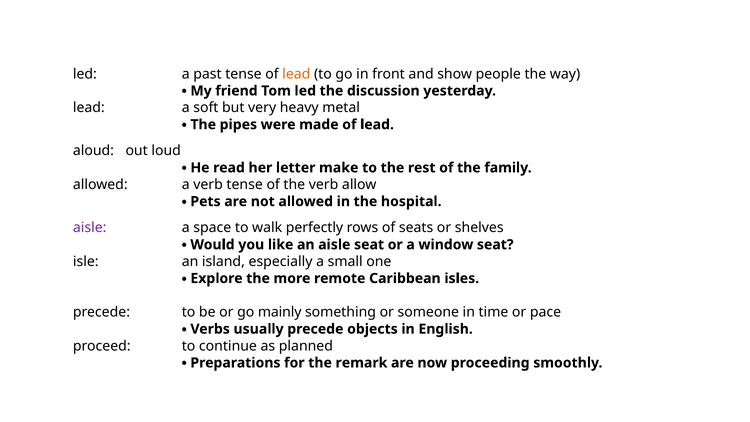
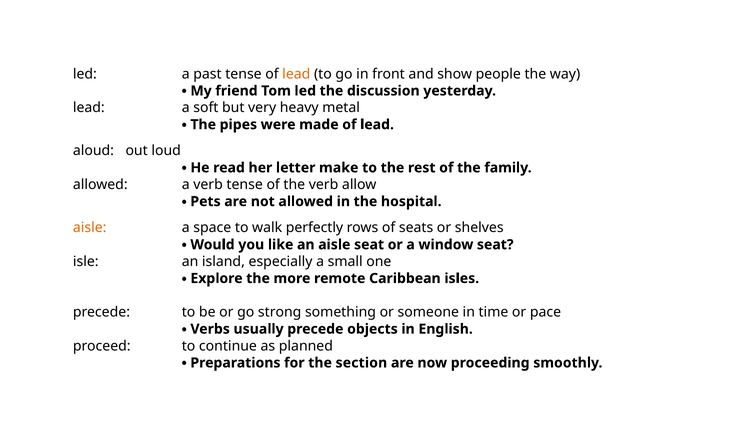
aisle colour: purple -> orange (90, 228)
mainly: mainly -> strong (280, 312)
remark: remark -> section (361, 363)
